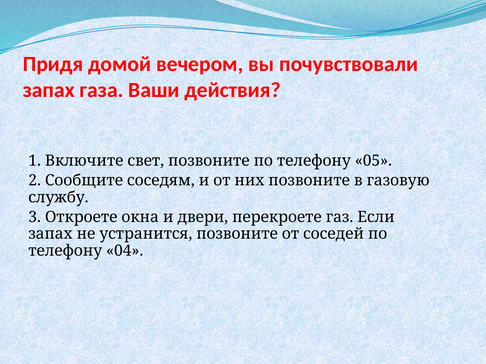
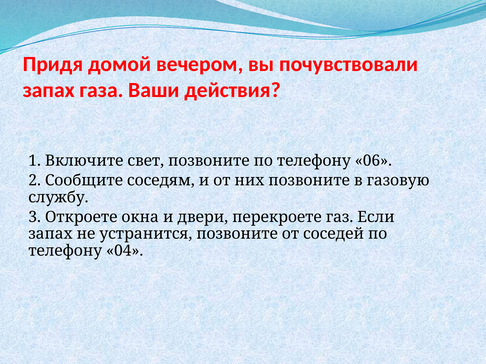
05: 05 -> 06 (373, 161)
